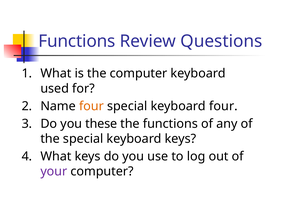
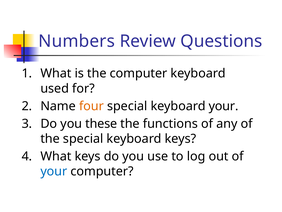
Functions: Functions -> Numbers (77, 41)
keyboard four: four -> your (224, 106)
your colour: purple -> blue (54, 171)
